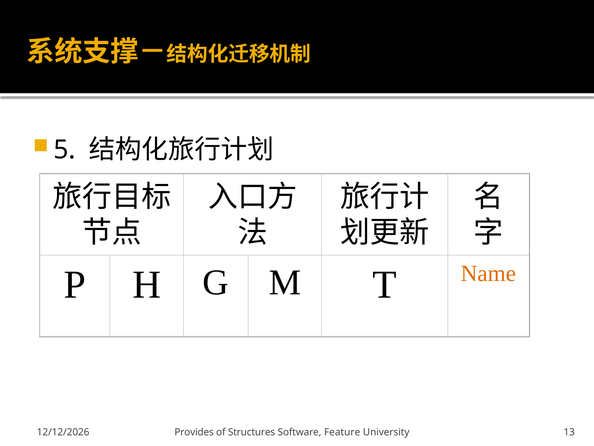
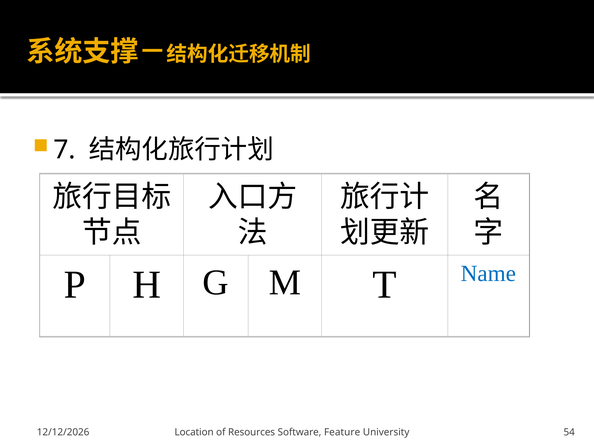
5: 5 -> 7 (64, 150)
Name colour: orange -> blue (488, 273)
Provides: Provides -> Location (194, 432)
Structures: Structures -> Resources (252, 432)
13: 13 -> 54 (569, 432)
